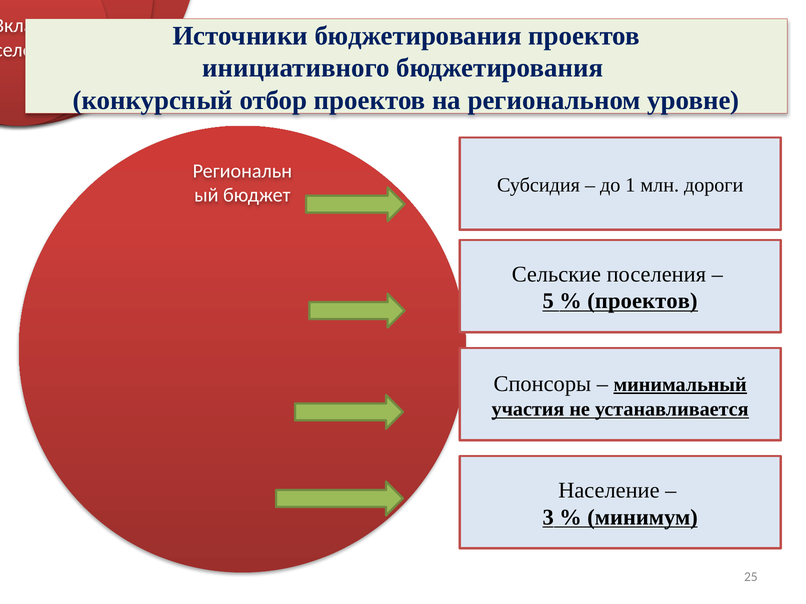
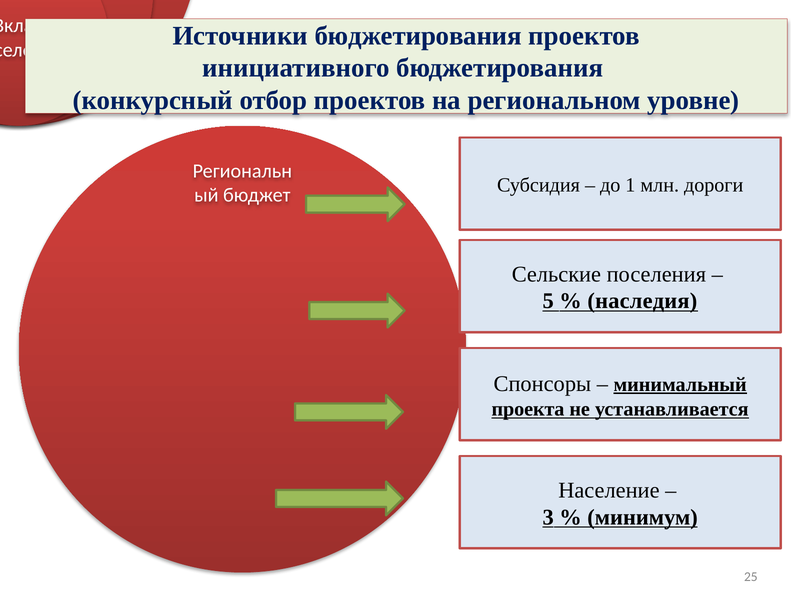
проектов: проектов -> наследия (642, 301)
участия: участия -> проекта (528, 409)
